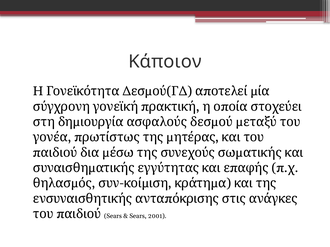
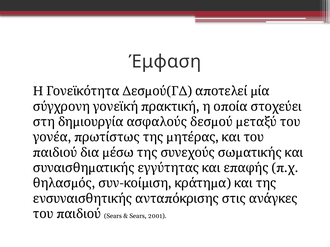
Κάποιον: Κάποιον -> Έμφαση (165, 62)
